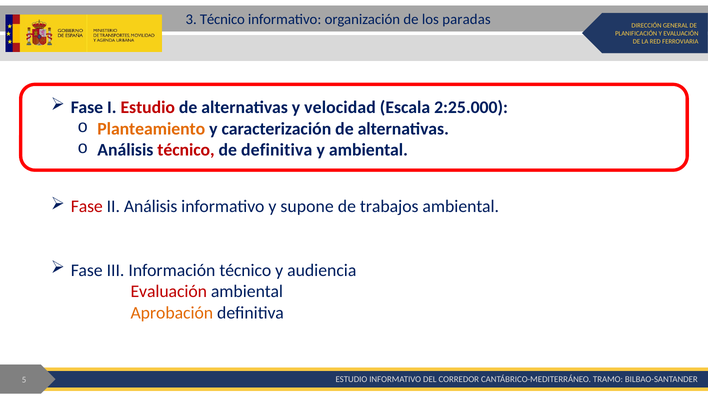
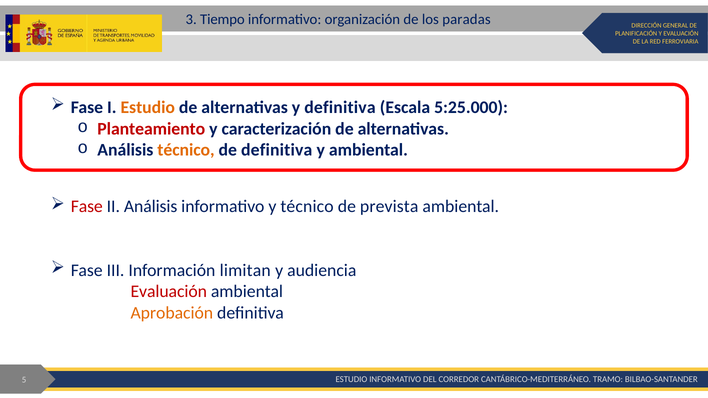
3 Técnico: Técnico -> Tiempo (222, 20)
Estudio colour: red -> orange (148, 108)
y velocidad: velocidad -> definitiva (340, 108)
2:25.000: 2:25.000 -> 5:25.000 (471, 108)
Planteamiento colour: orange -> red (151, 129)
técnico colour: red -> orange (186, 150)
y supone: supone -> técnico (307, 207)
trabajos: trabajos -> prevista (389, 207)
Información técnico: técnico -> limitan (245, 270)
